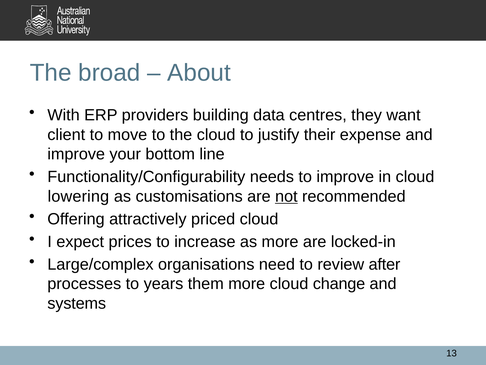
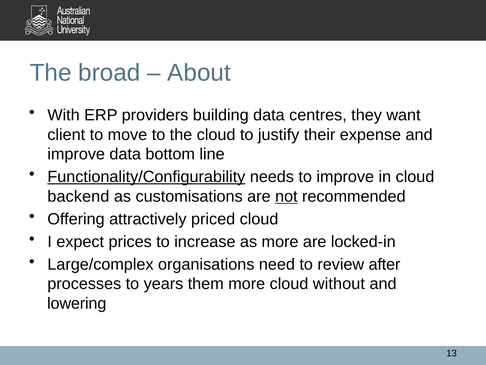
improve your: your -> data (125, 154)
Functionality/Configurability underline: none -> present (146, 177)
lowering: lowering -> backend (78, 196)
change: change -> without (339, 284)
systems: systems -> lowering (77, 303)
